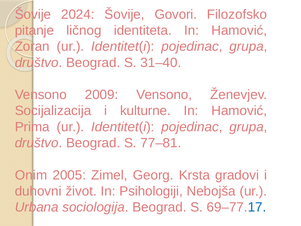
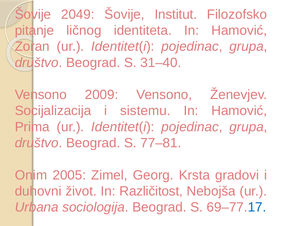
2024: 2024 -> 2049 (78, 14)
Govori: Govori -> Institut (176, 14)
kulturne: kulturne -> sistemu (145, 111)
Psihologiji: Psihologiji -> Različitost (151, 191)
